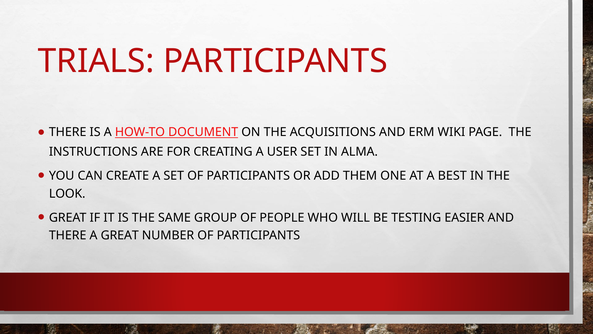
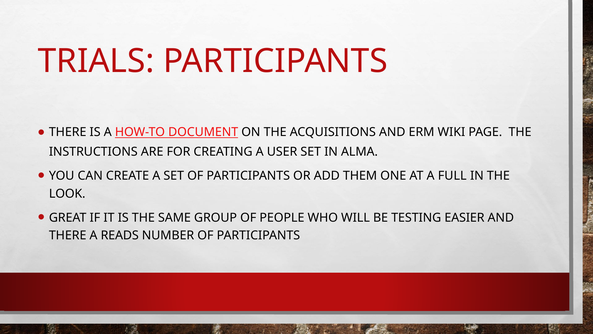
BEST: BEST -> FULL (452, 176)
A GREAT: GREAT -> READS (120, 235)
